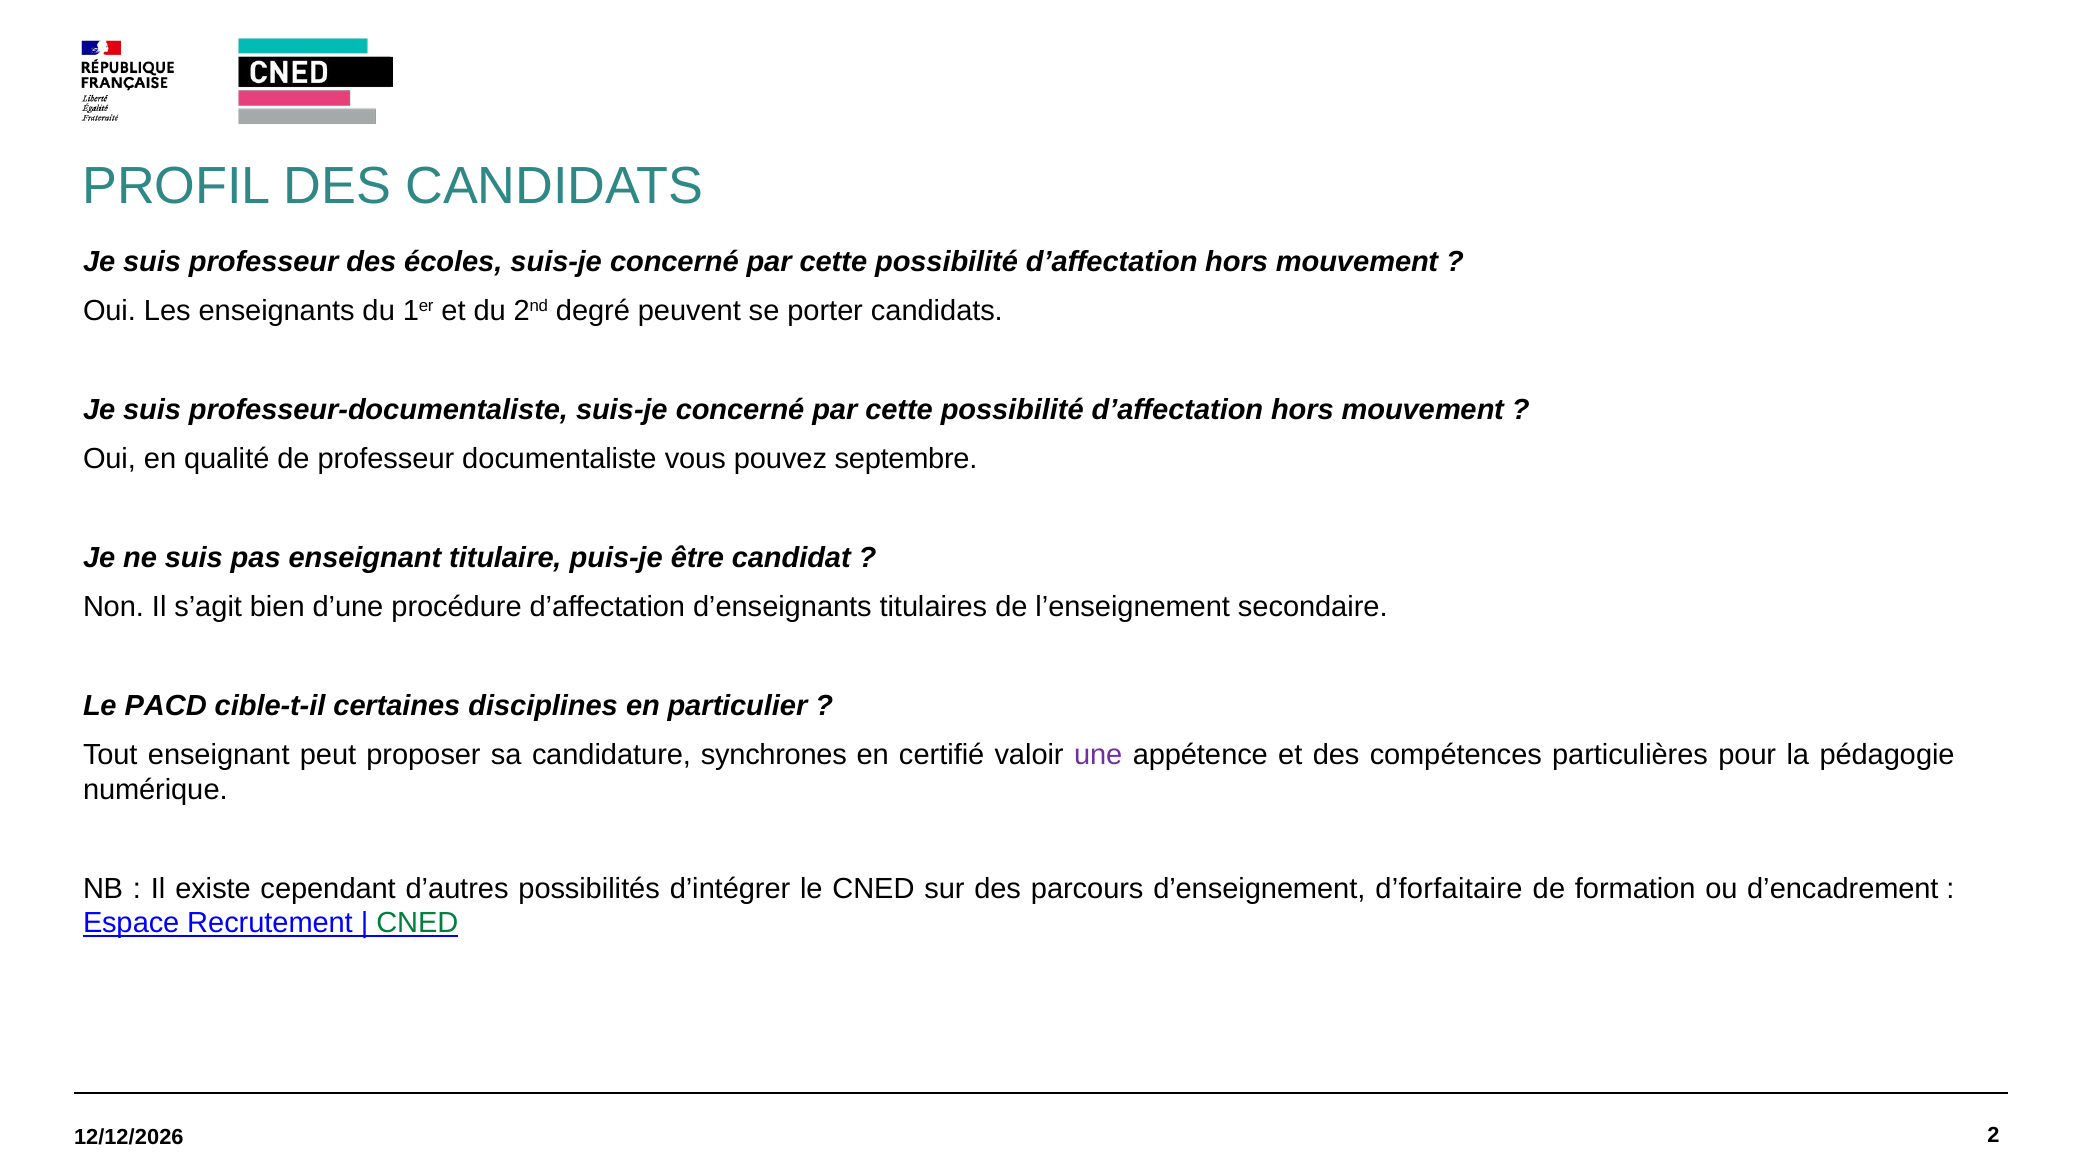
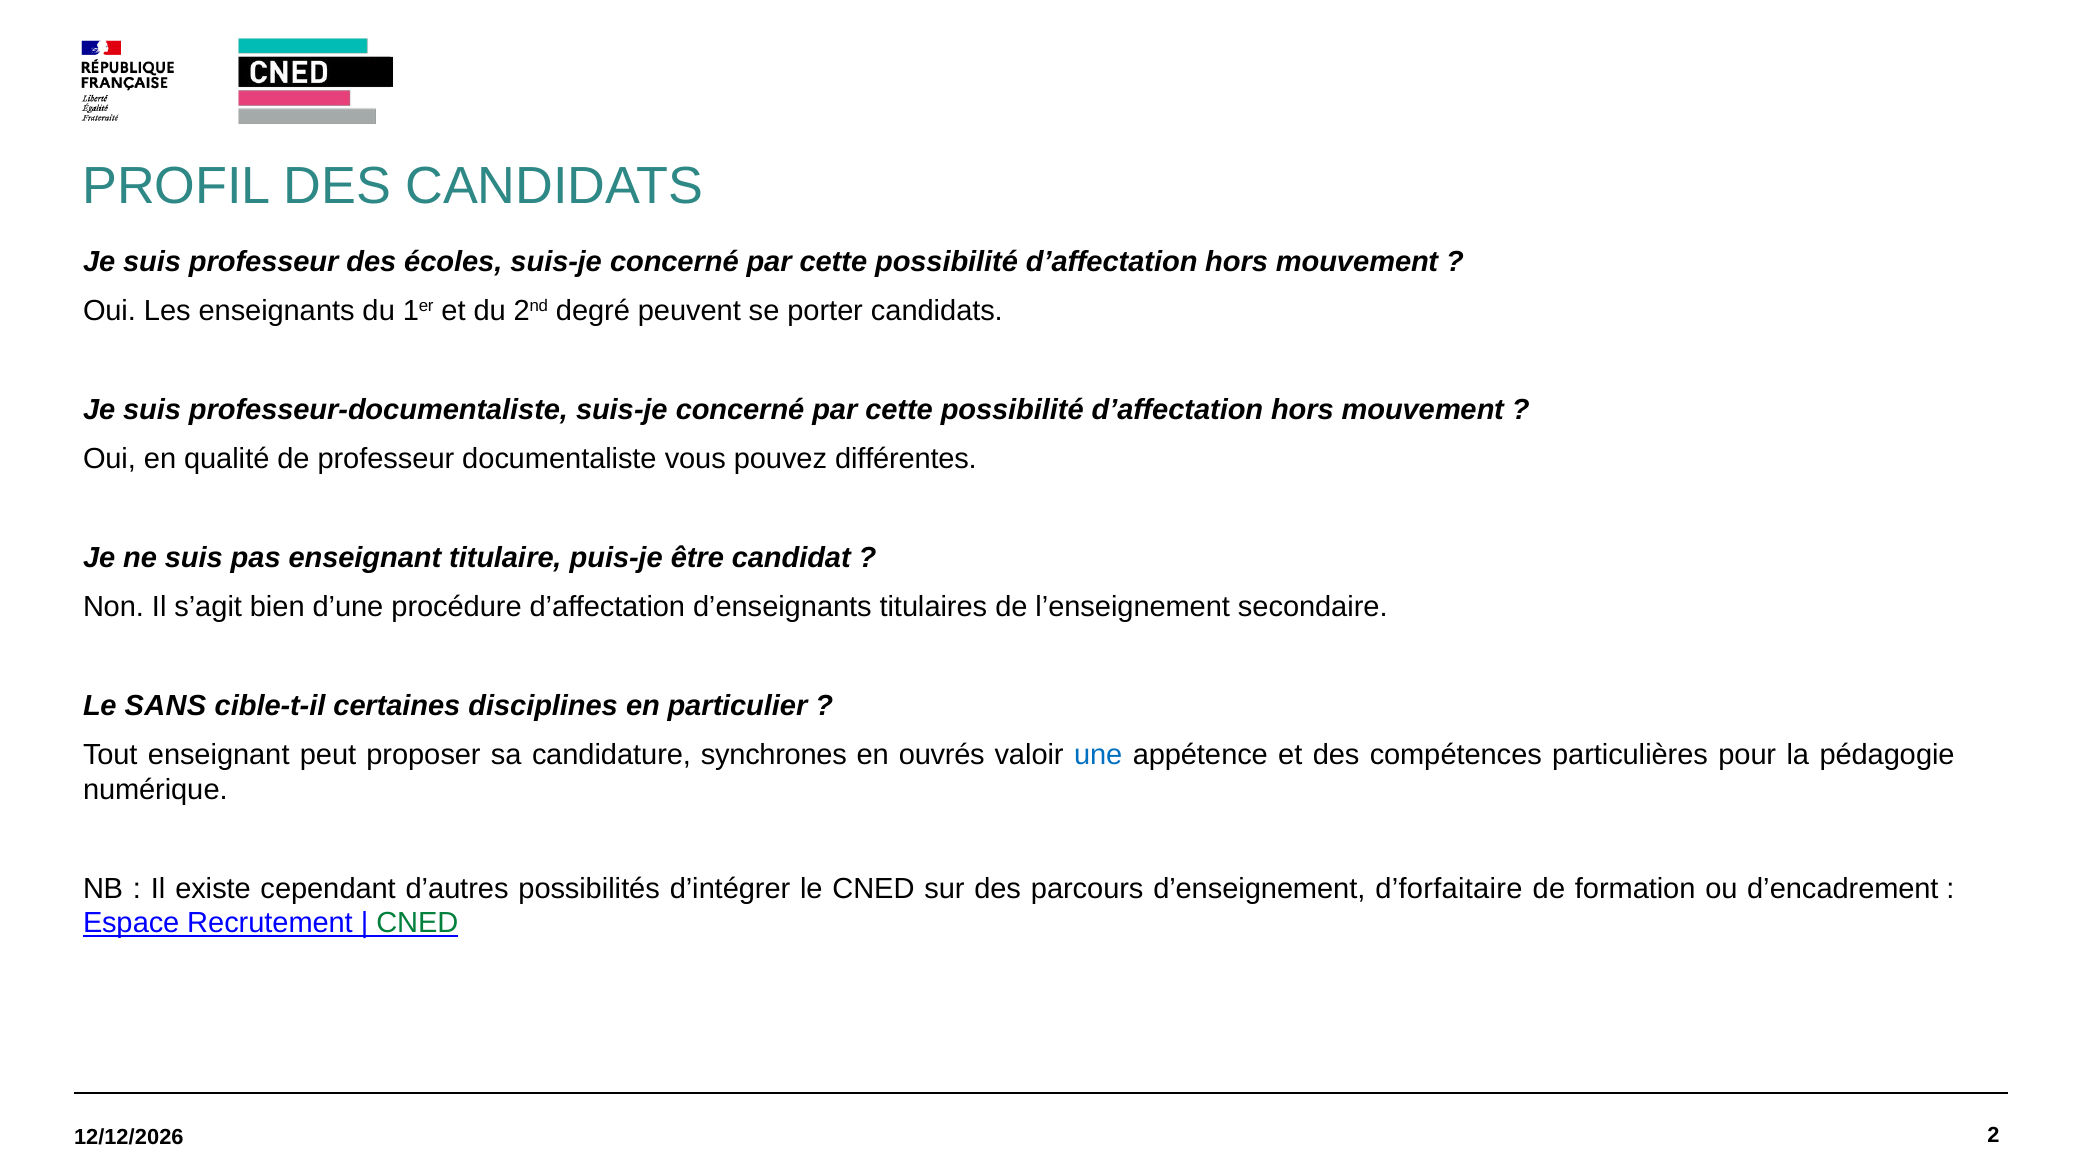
septembre: septembre -> différentes (906, 459)
PACD: PACD -> SANS (165, 706)
certifié: certifié -> ouvrés (942, 755)
une colour: purple -> blue (1098, 755)
